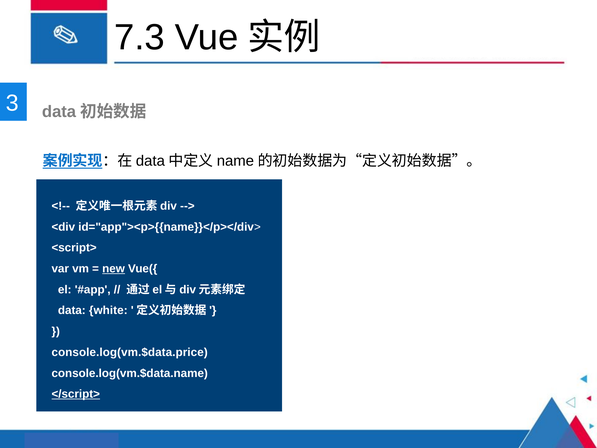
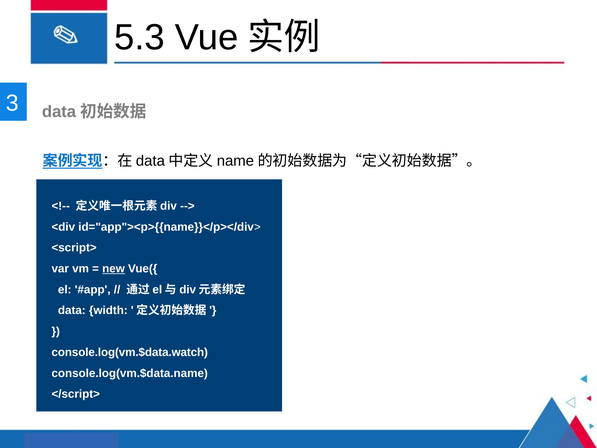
7.3: 7.3 -> 5.3 (140, 37)
white: white -> width (108, 310)
console.log(vm.$data.price: console.log(vm.$data.price -> console.log(vm.$data.watch (130, 352)
</script> underline: present -> none (76, 394)
